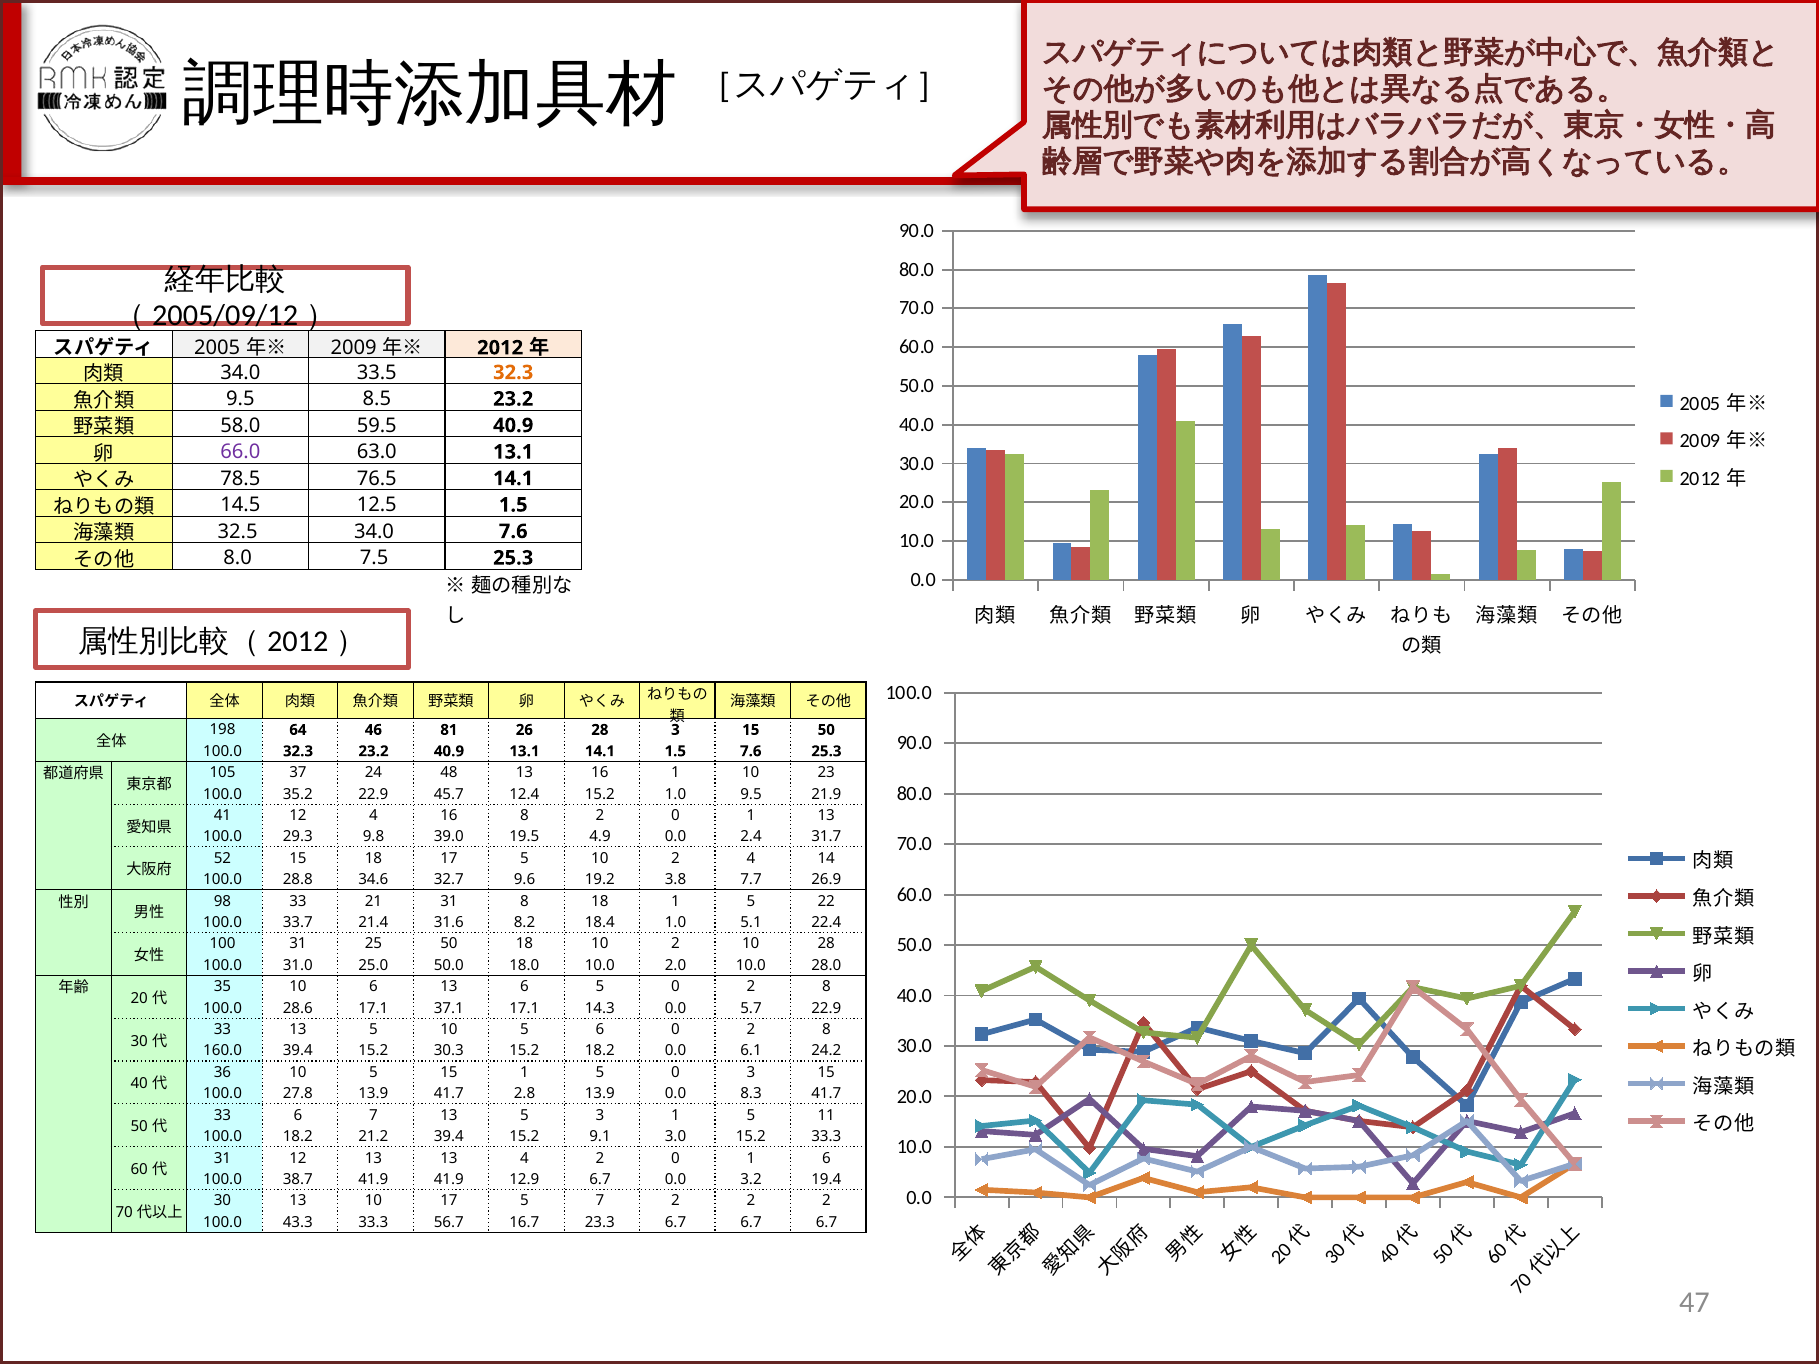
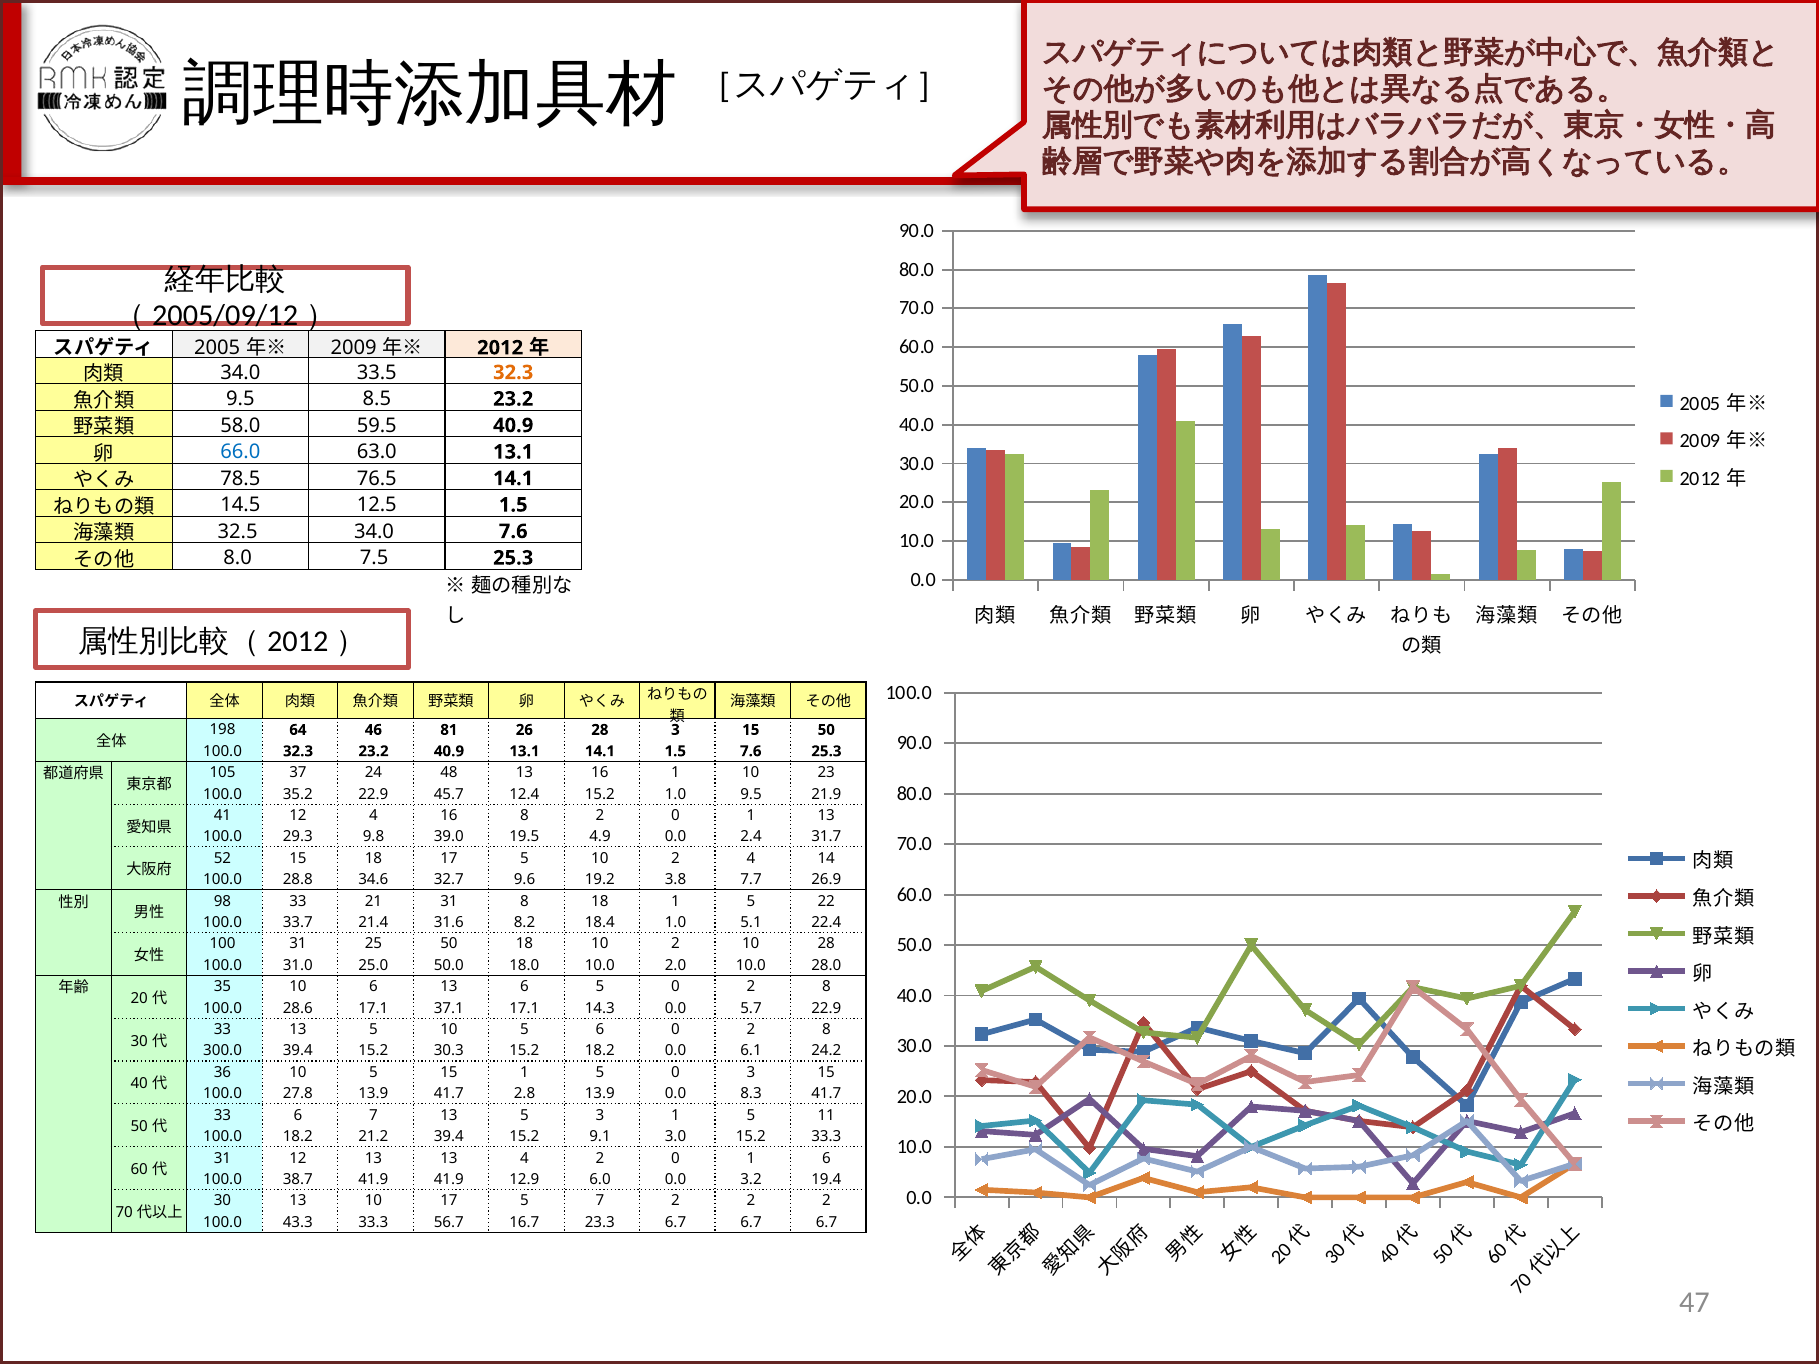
66.0 colour: purple -> blue (240, 452)
160.0: 160.0 -> 300.0 (223, 1051)
12.9 6.7: 6.7 -> 6.0 (600, 1180)
